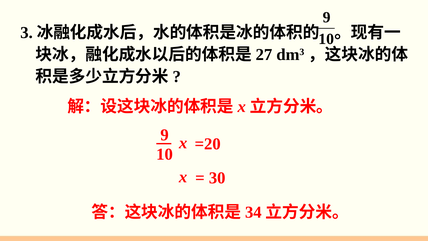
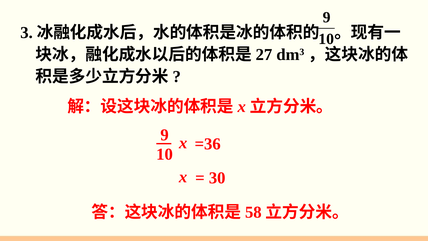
=20: =20 -> =36 (208, 144)
34: 34 -> 58 (253, 212)
